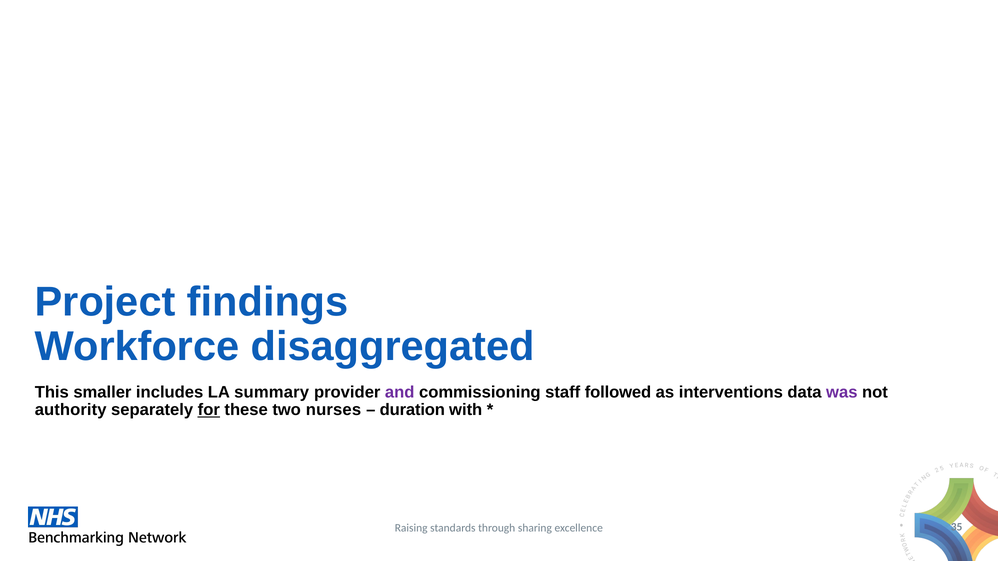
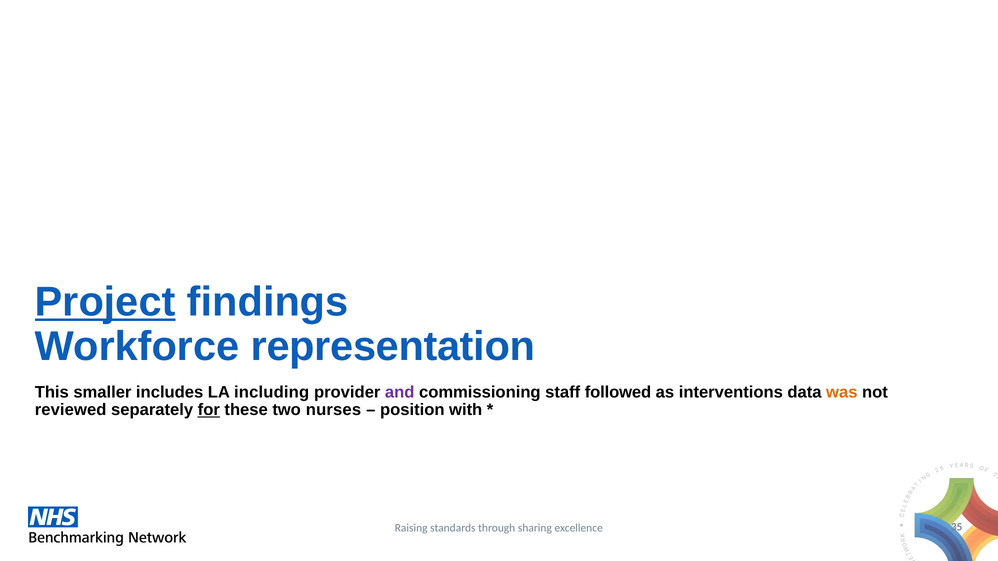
Project underline: none -> present (105, 302)
disaggregated: disaggregated -> representation (393, 347)
summary: summary -> including (272, 392)
was colour: purple -> orange (842, 392)
authority: authority -> reviewed (71, 410)
duration: duration -> position (412, 410)
